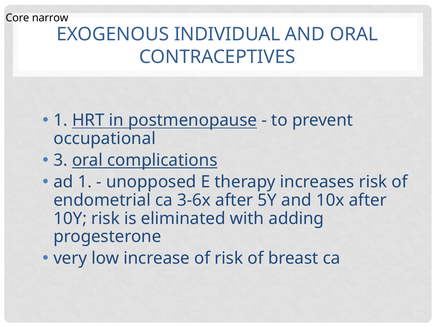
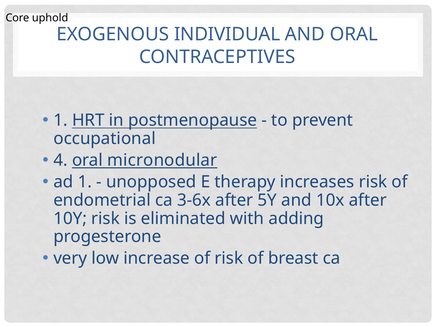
narrow: narrow -> uphold (50, 18)
3: 3 -> 4 (61, 160)
complications: complications -> micronodular (162, 160)
